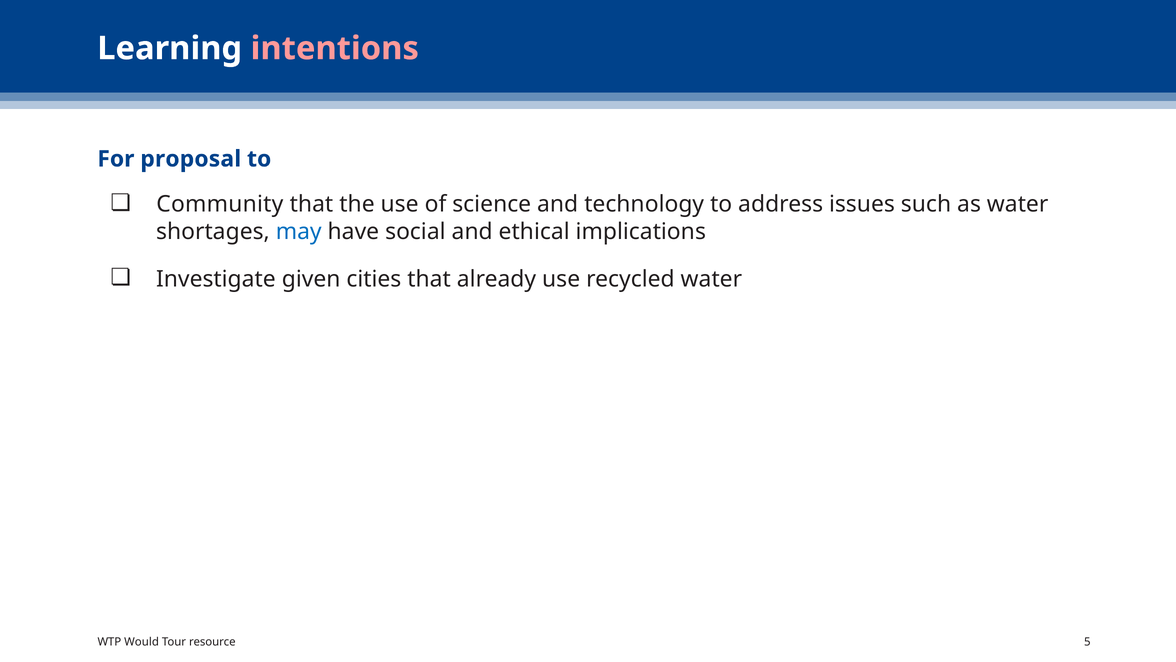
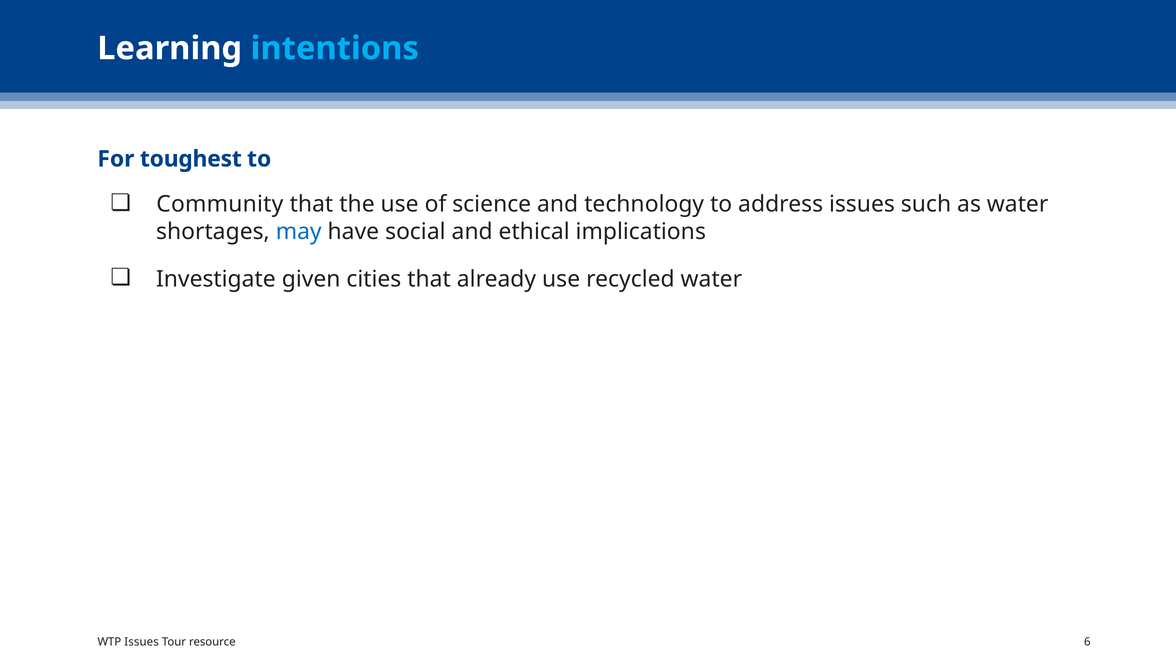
intentions colour: pink -> light blue (335, 48)
proposal: proposal -> toughest (191, 159)
WTP Would: Would -> Issues (142, 642)
5: 5 -> 6 (1087, 642)
